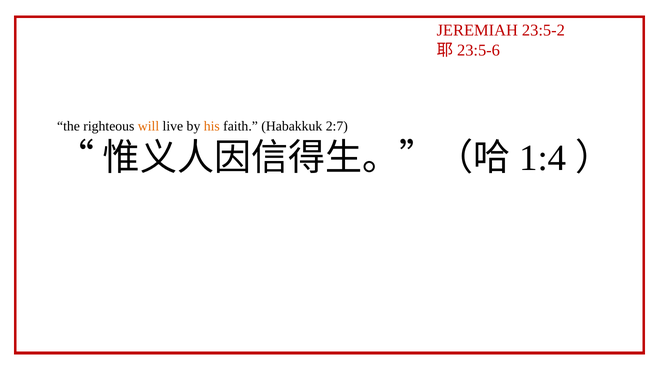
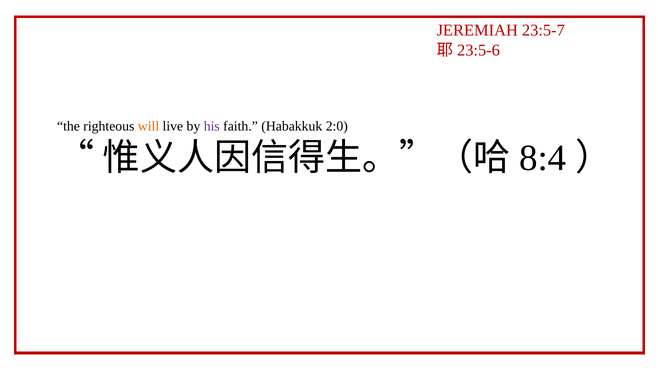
23:5-2: 23:5-2 -> 23:5-7 (543, 30)
his colour: orange -> purple (212, 126)
2:7: 2:7 -> 2:0 (337, 126)
1:4: 1:4 -> 8:4 (543, 158)
